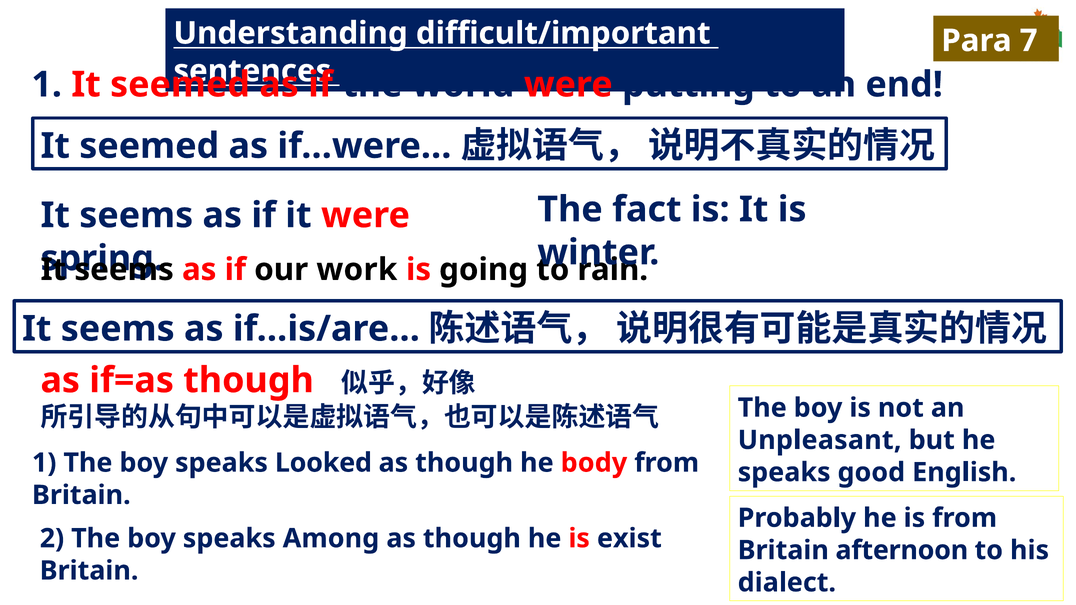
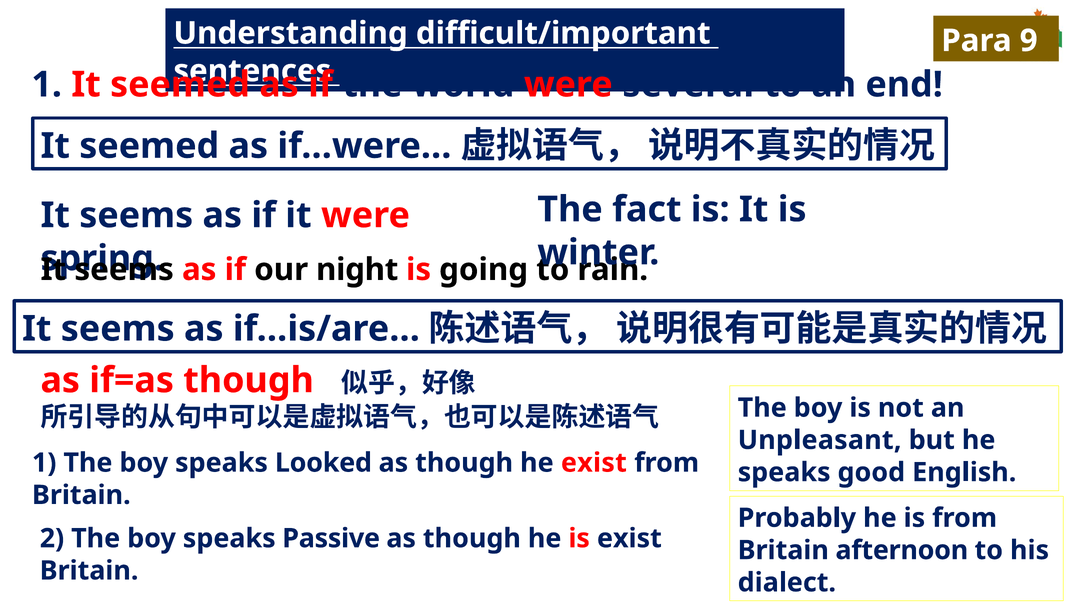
7: 7 -> 9 (1029, 41)
putting: putting -> several (688, 85)
work: work -> night (357, 270)
he body: body -> exist (594, 463)
Among: Among -> Passive (331, 539)
